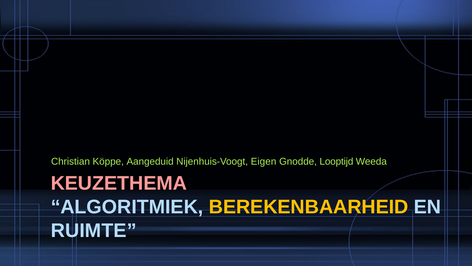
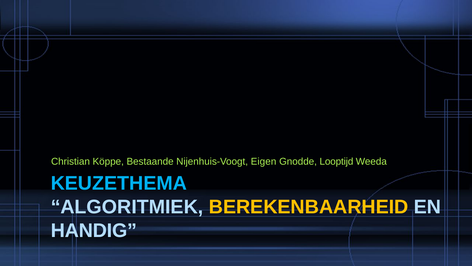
Aangeduid: Aangeduid -> Bestaande (150, 161)
KEUZETHEMA colour: pink -> light blue (119, 183)
RUIMTE: RUIMTE -> HANDIG (94, 230)
